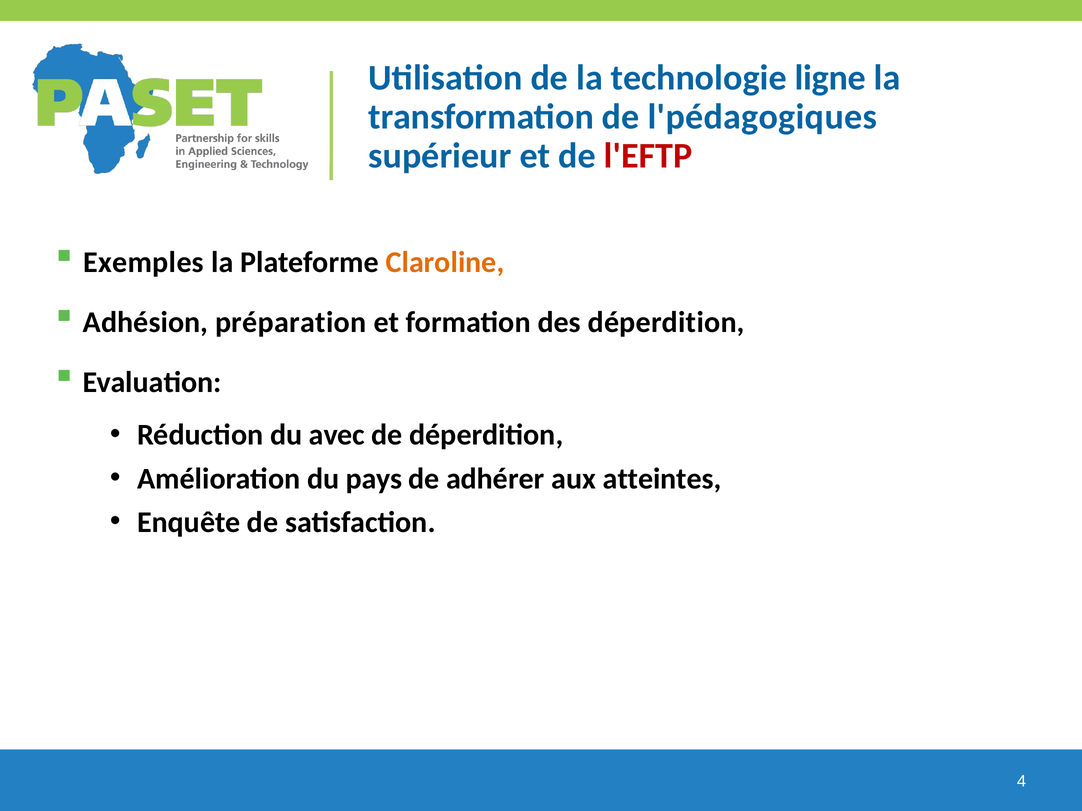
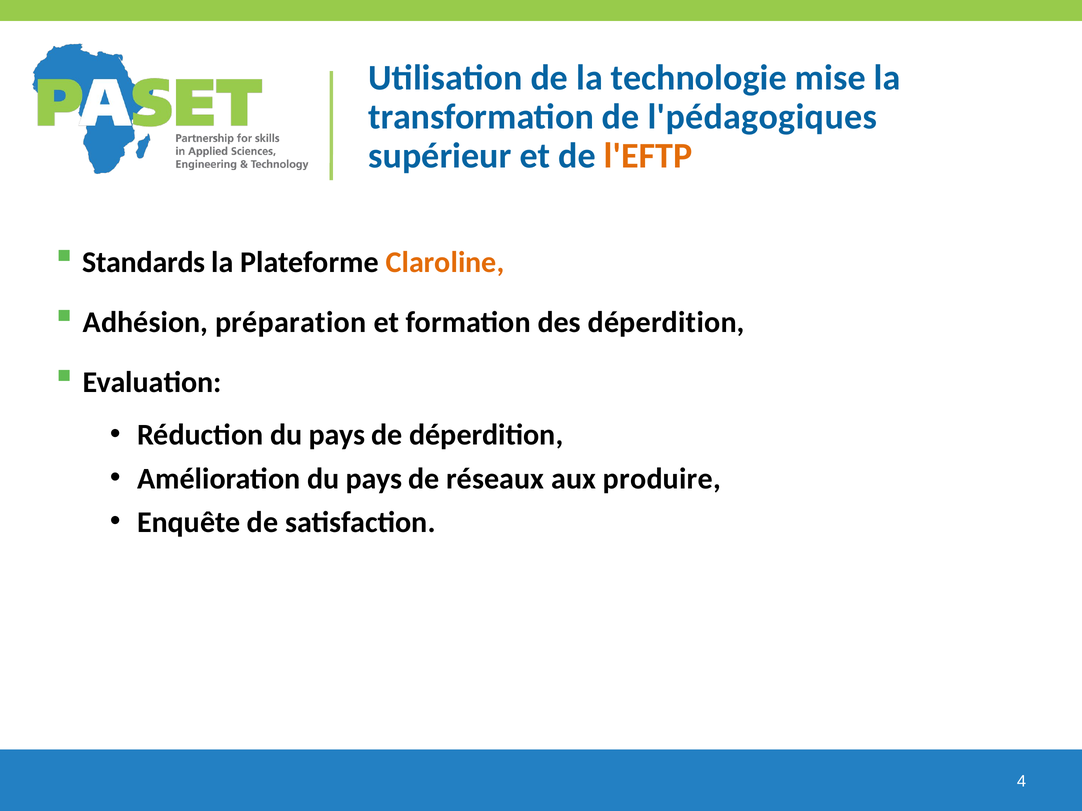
ligne: ligne -> mise (830, 78)
l'EFTP colour: red -> orange (648, 156)
Exemples: Exemples -> Standards (144, 262)
Réduction du avec: avec -> pays (337, 435)
adhérer: adhérer -> réseaux (495, 479)
atteintes: atteintes -> produire (662, 479)
